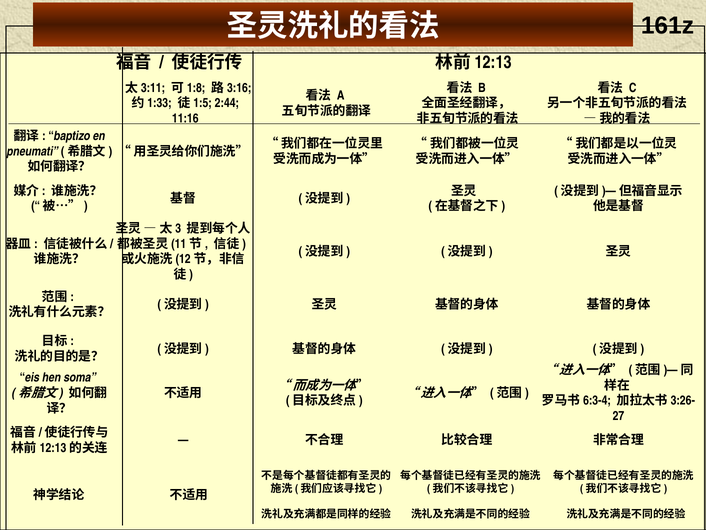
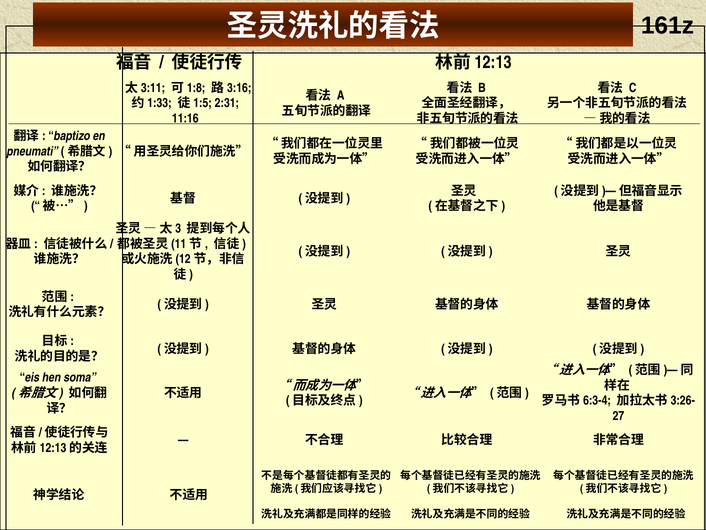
2:44: 2:44 -> 2:31 (227, 103)
